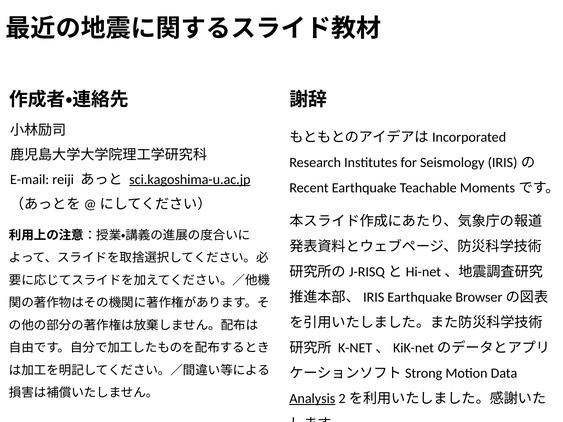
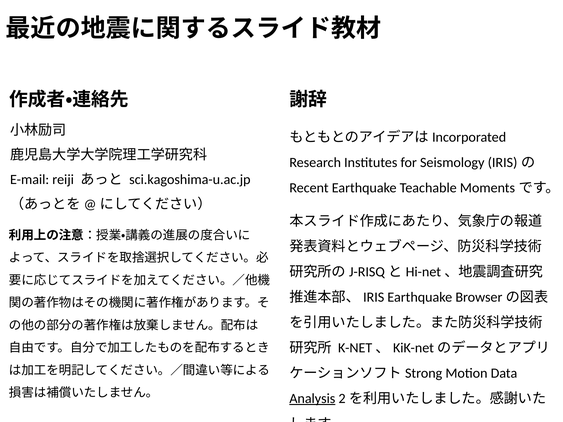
sci.kagoshima-u.ac.jp underline: present -> none (190, 180)
